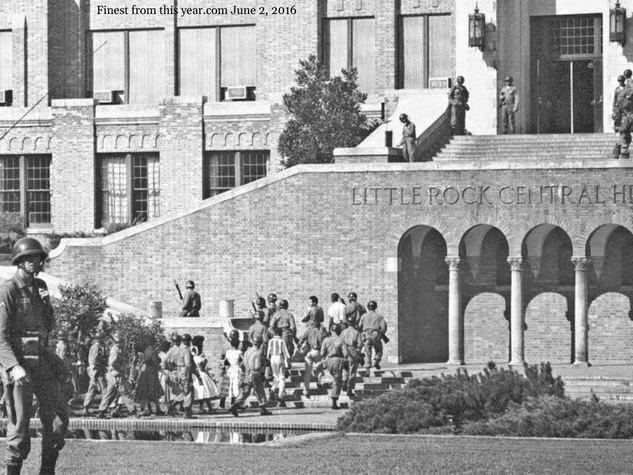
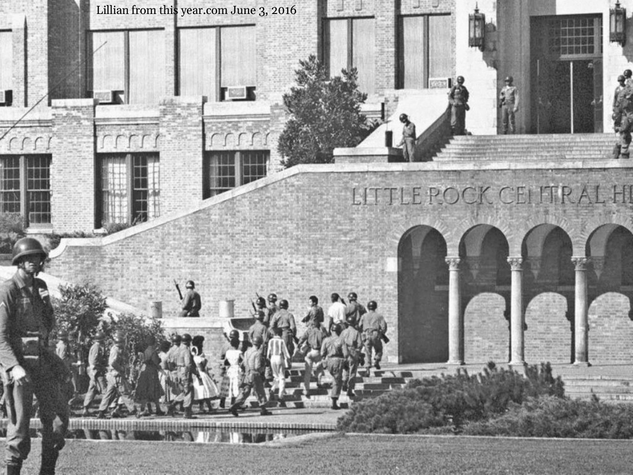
Finest: Finest -> Lillian (113, 10)
2: 2 -> 3 (264, 10)
